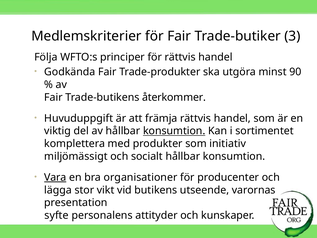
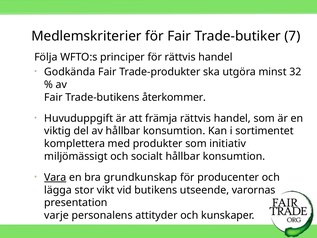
3: 3 -> 7 (292, 36)
90: 90 -> 32 (295, 72)
konsumtion underline: present -> none (174, 131)
organisationer: organisationer -> grundkunskap (140, 177)
syfte: syfte -> varje (57, 215)
